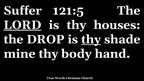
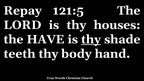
Suffer: Suffer -> Repay (23, 11)
LORD underline: present -> none (22, 25)
DROP: DROP -> HAVE (46, 39)
mine: mine -> teeth (20, 54)
